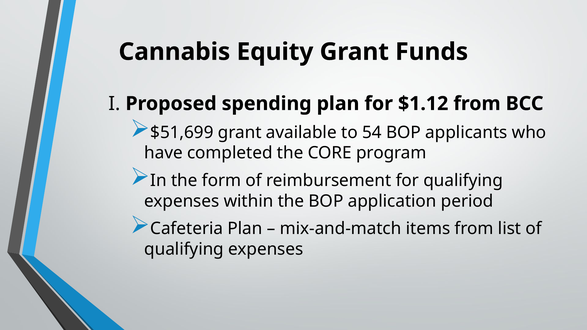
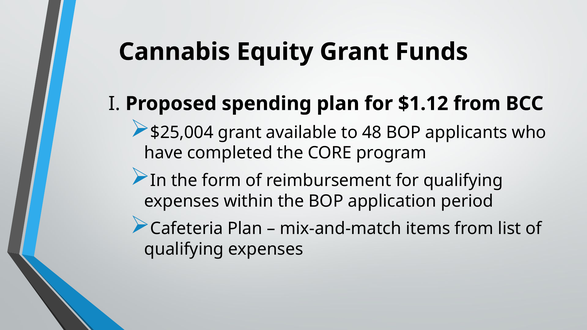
$51,699: $51,699 -> $25,004 (182, 133)
54: 54 -> 48 (372, 133)
